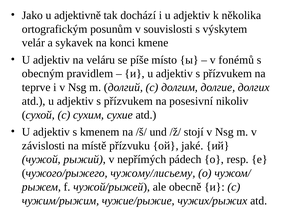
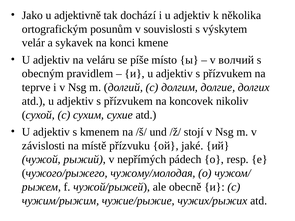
fonémů: fonémů -> волчий (236, 60)
posesivní: posesivní -> koncovek (191, 101)
чужому/лисьему: чужому/лисьему -> чужому/молодая (153, 173)
